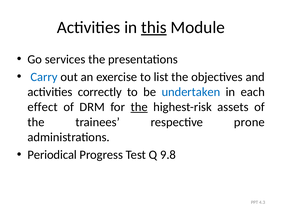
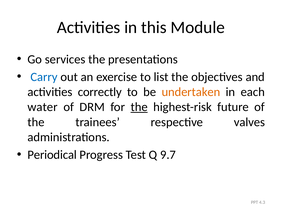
this underline: present -> none (154, 27)
undertaken colour: blue -> orange (191, 92)
effect: effect -> water (43, 107)
assets: assets -> future (233, 107)
prone: prone -> valves (249, 122)
9.8: 9.8 -> 9.7 (168, 154)
